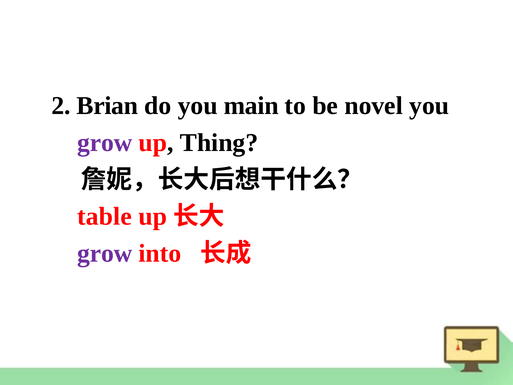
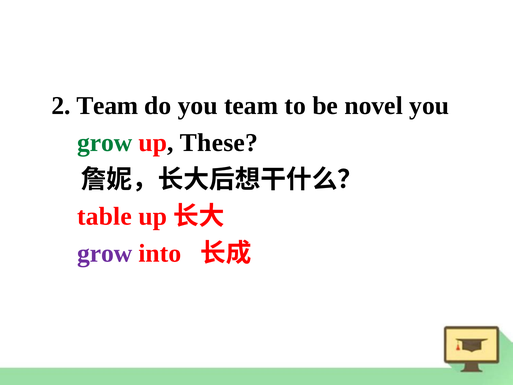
2 Brian: Brian -> Team (107, 106)
you main: main -> team (251, 106)
grow colour: purple -> green (105, 143)
Thing: Thing -> These (219, 143)
